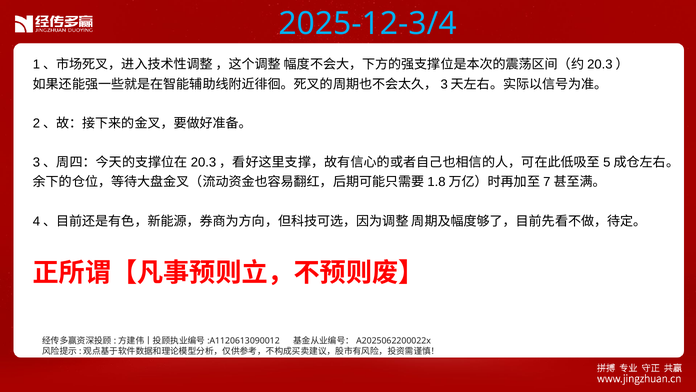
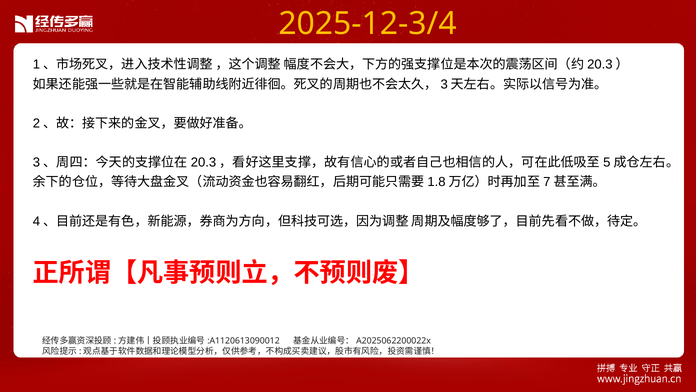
2025-12-3/4 colour: light blue -> yellow (368, 24)
